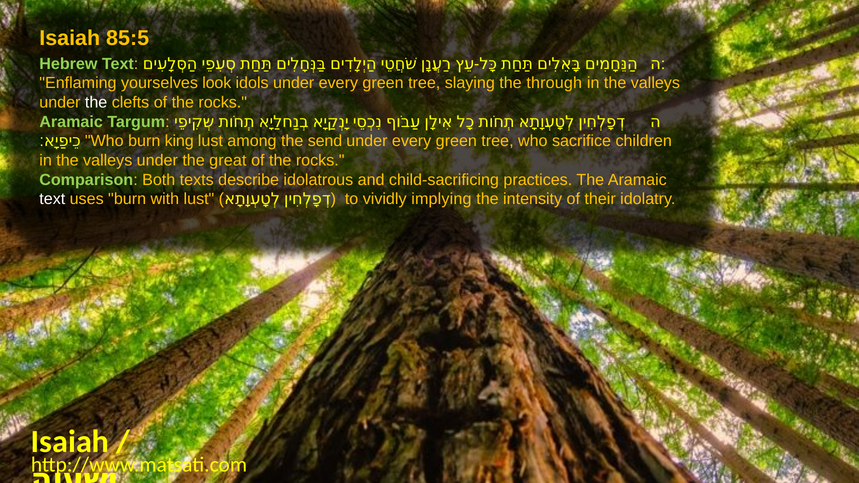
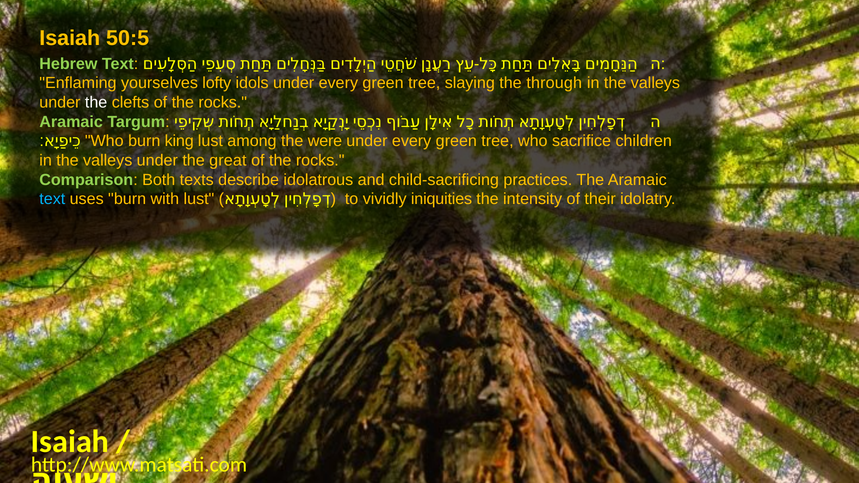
85:5: 85:5 -> 50:5 (128, 38)
look: look -> lofty (217, 83)
send: send -> were (325, 141)
text colour: white -> light blue (52, 199)
implying: implying -> iniquities (442, 199)
